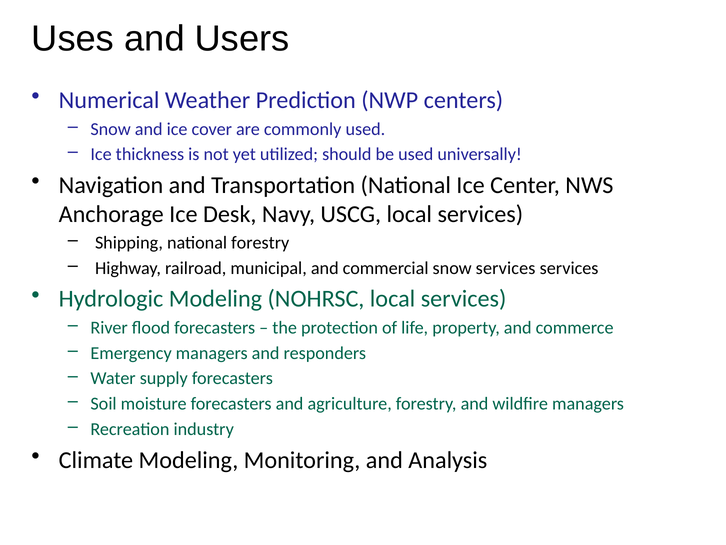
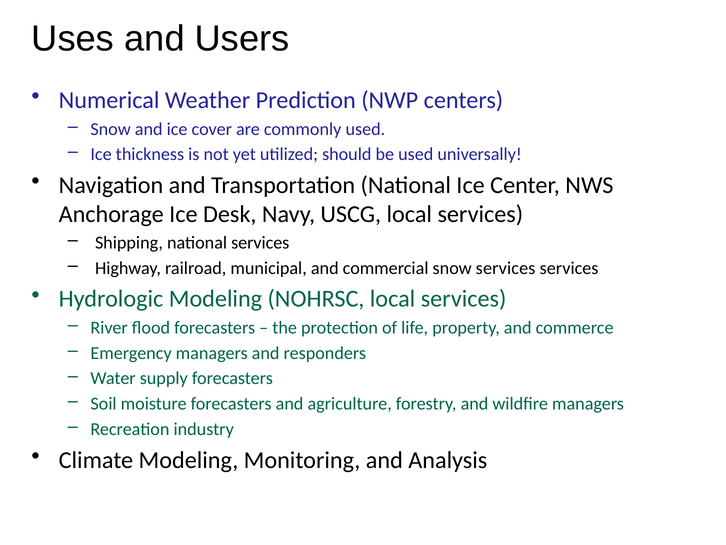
national forestry: forestry -> services (260, 243)
